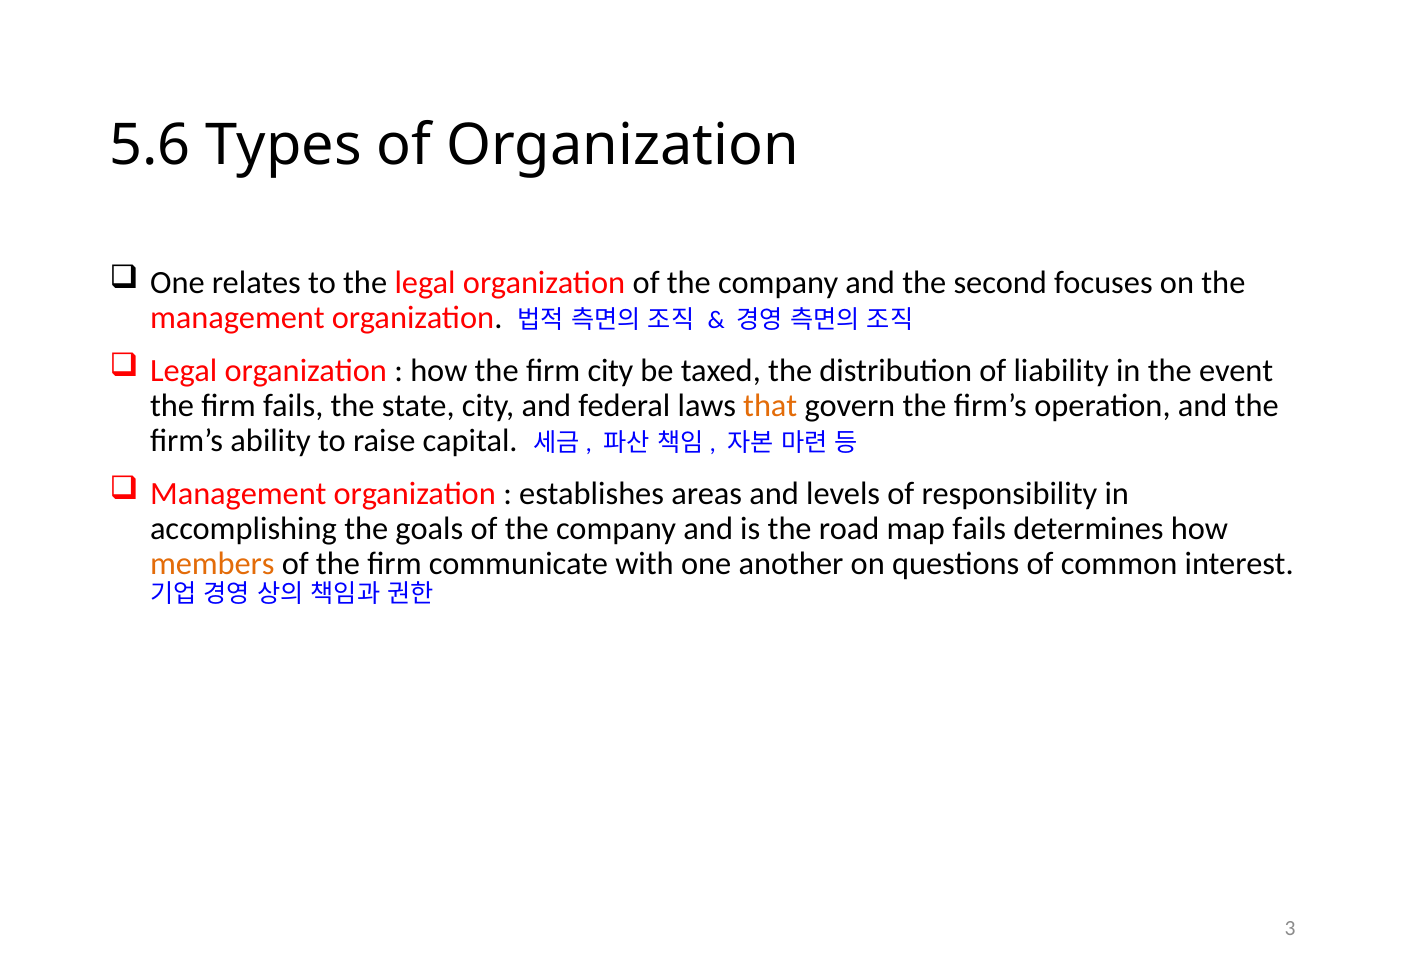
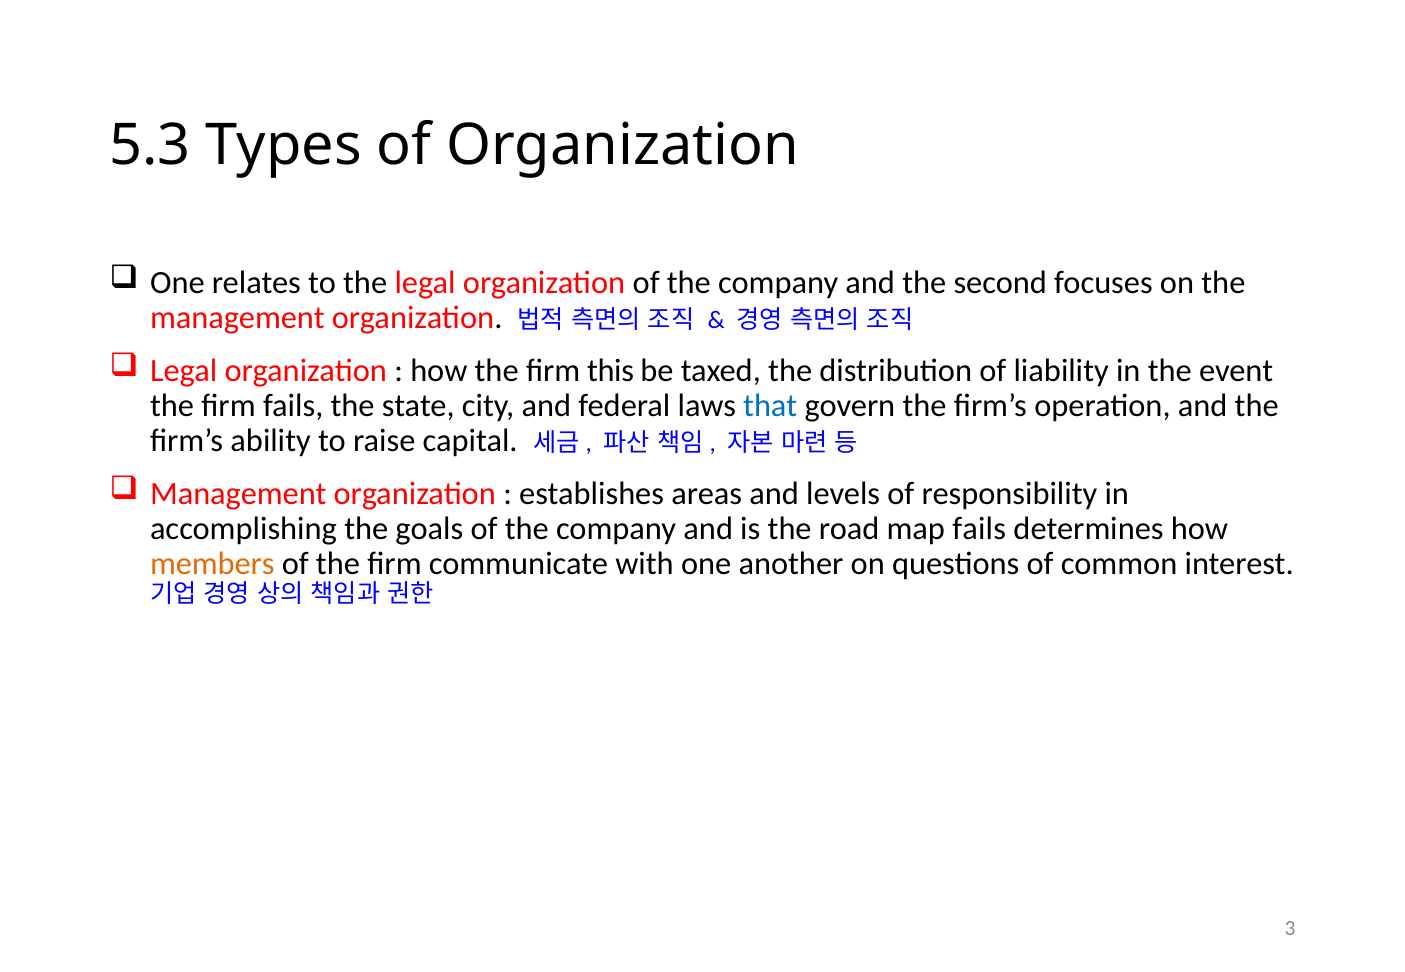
5.6: 5.6 -> 5.3 (150, 145)
firm city: city -> this (610, 371)
that colour: orange -> blue (770, 406)
